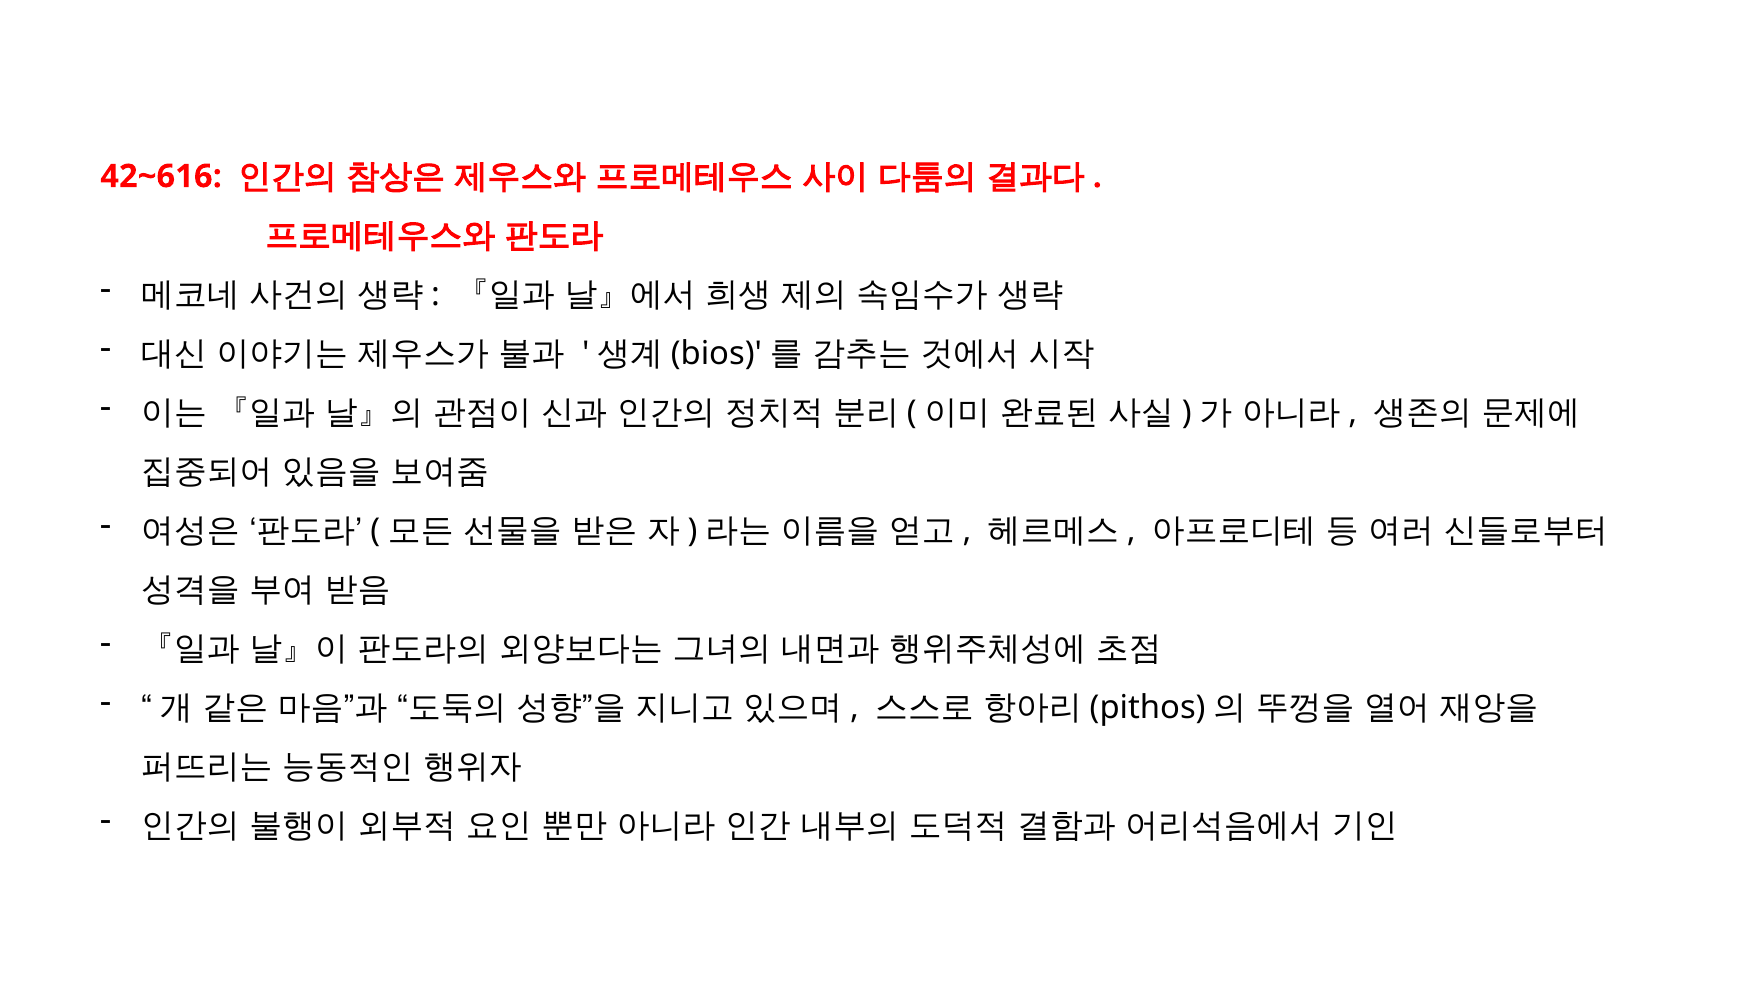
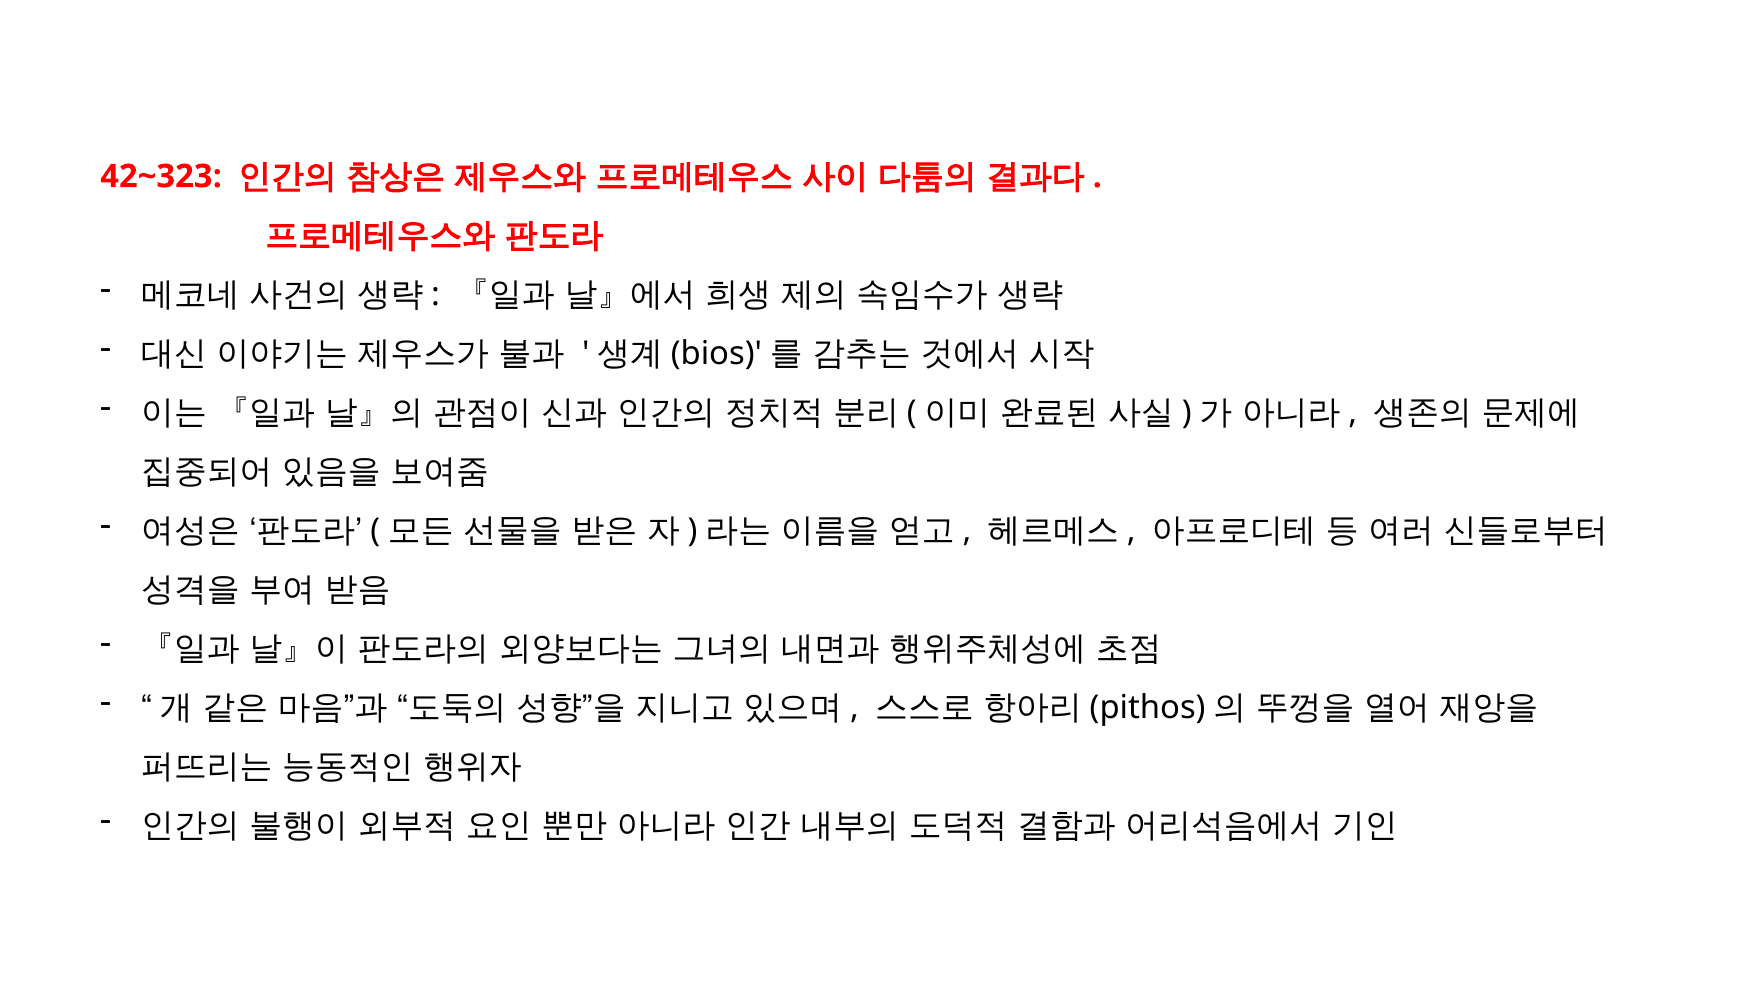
42~616: 42~616 -> 42~323 (161, 176)
